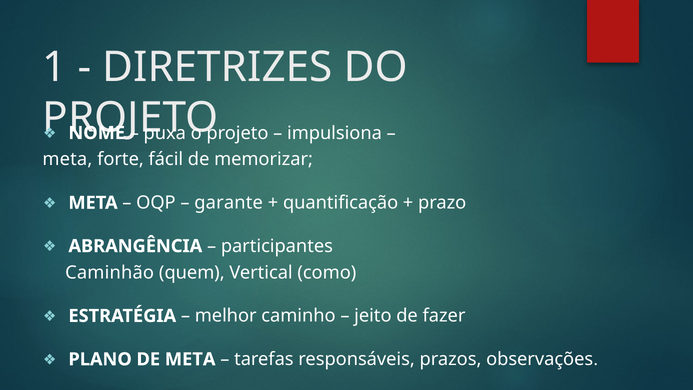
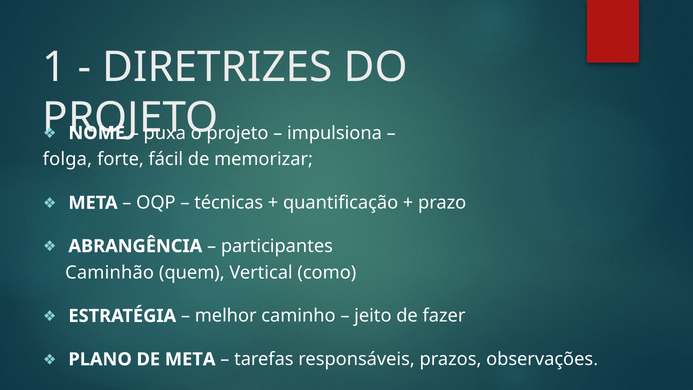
meta: meta -> folga (67, 159)
garante: garante -> técnicas (229, 203)
